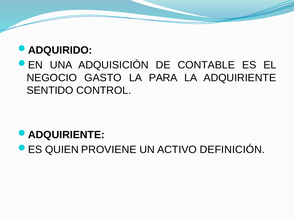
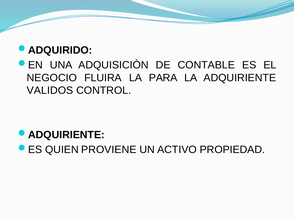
GASTO: GASTO -> FLUIRA (103, 78)
SENTIDO: SENTIDO -> VALIDOS (50, 91)
DEFINICIÓN: DEFINICIÓN -> PROPIEDAD (232, 150)
